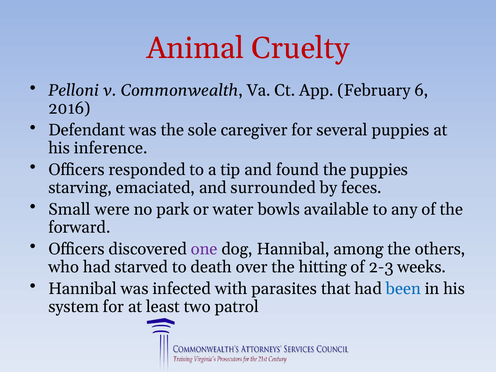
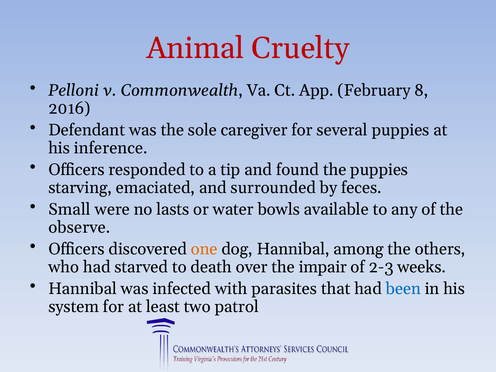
6: 6 -> 8 (421, 90)
park: park -> lasts (173, 209)
forward: forward -> observe (79, 227)
one colour: purple -> orange (204, 249)
hitting: hitting -> impair (323, 267)
